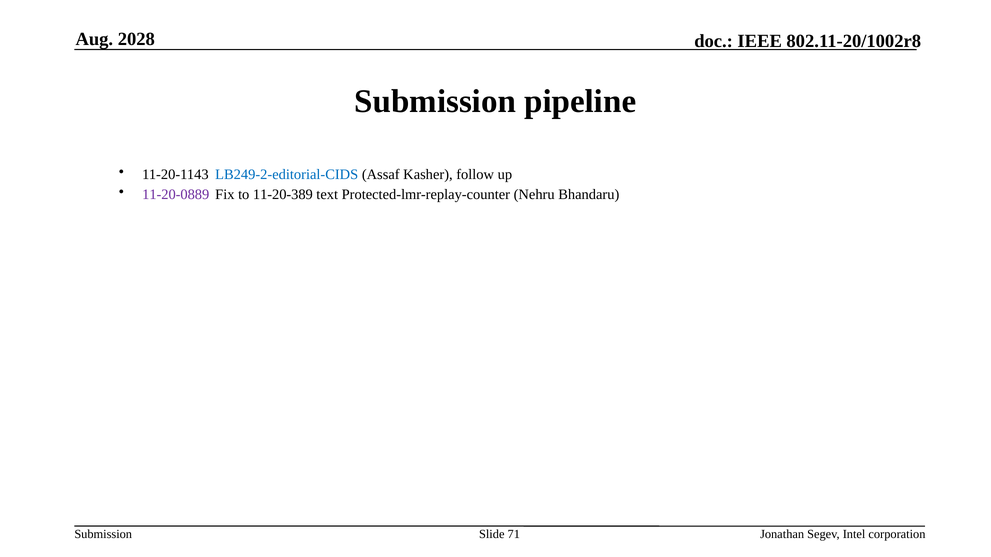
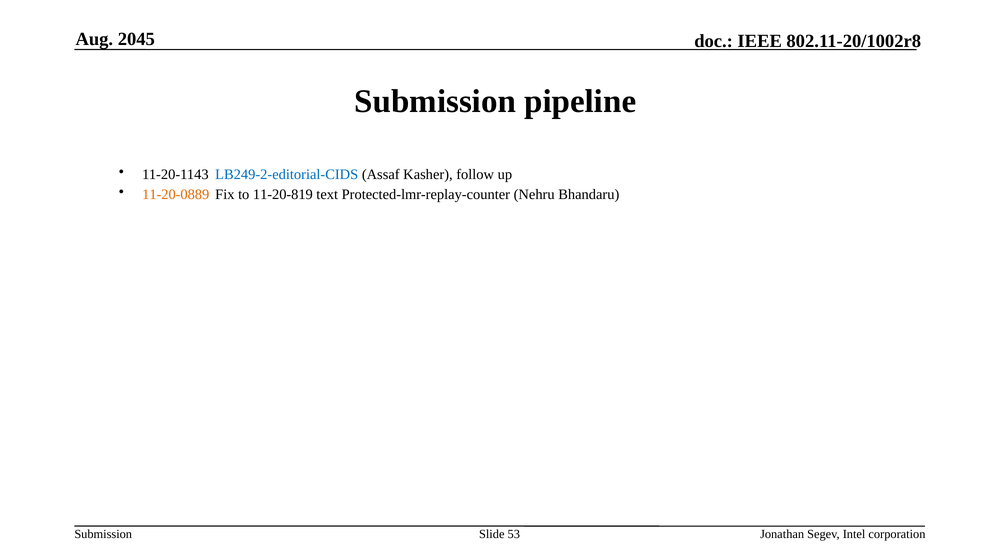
2028: 2028 -> 2045 (136, 39)
11-20-0889 colour: purple -> orange (176, 195)
11-20-389: 11-20-389 -> 11-20-819 (283, 195)
71: 71 -> 53 (514, 535)
